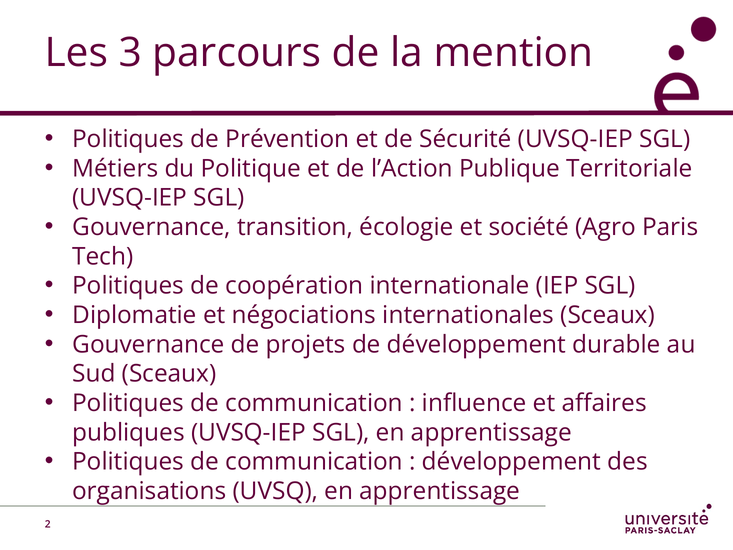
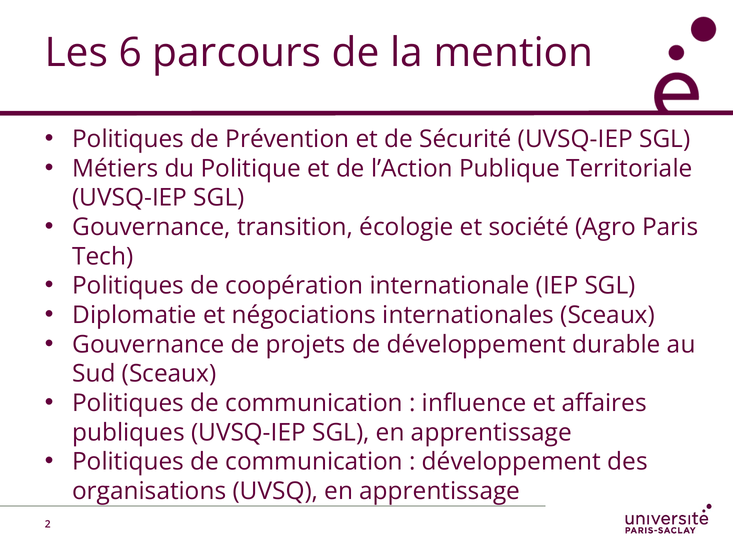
3: 3 -> 6 (130, 53)
